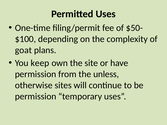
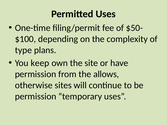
goat: goat -> type (23, 50)
unless: unless -> allows (106, 74)
